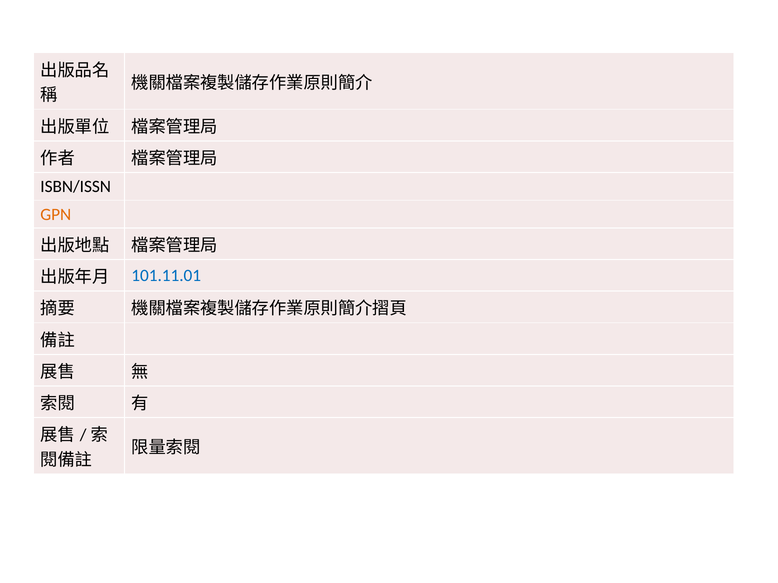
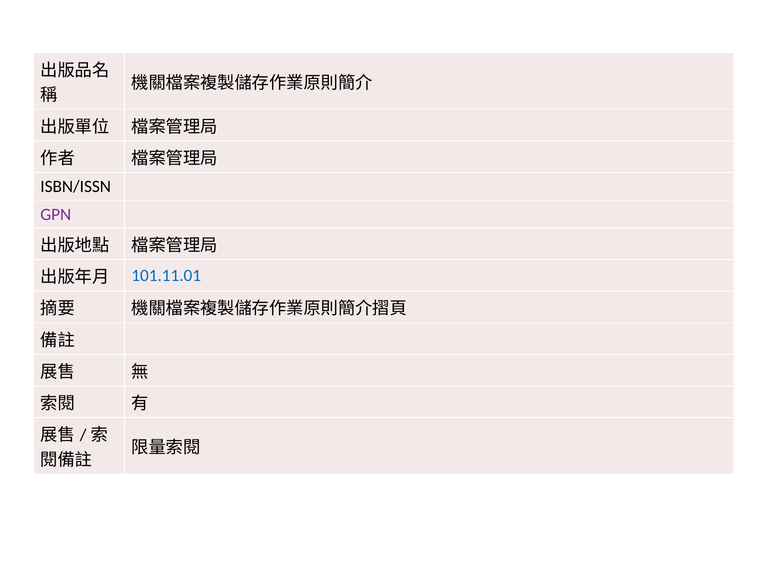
GPN colour: orange -> purple (56, 214)
